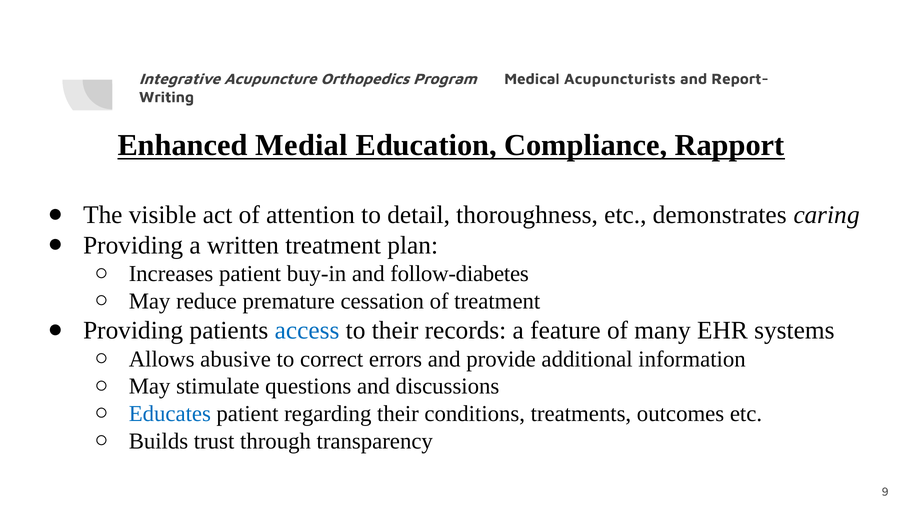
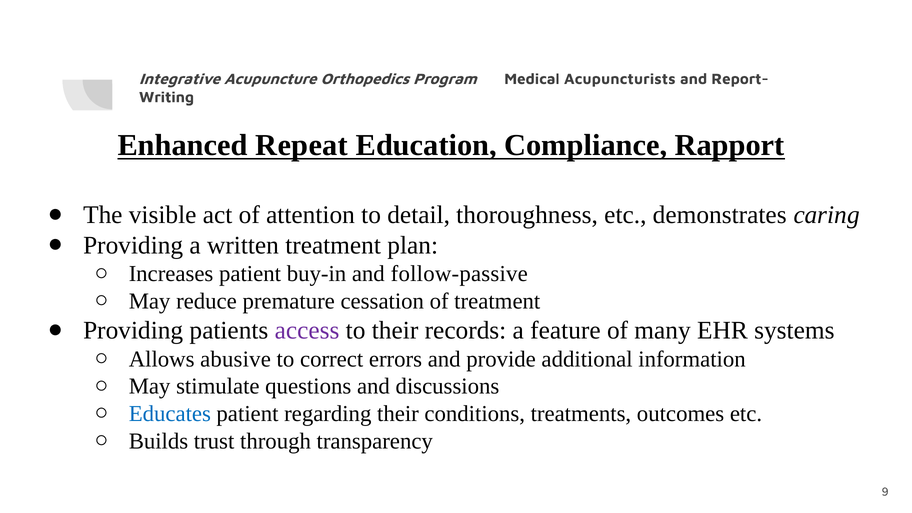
Medial: Medial -> Repeat (302, 145)
follow-diabetes: follow-diabetes -> follow-passive (459, 274)
access colour: blue -> purple (307, 330)
